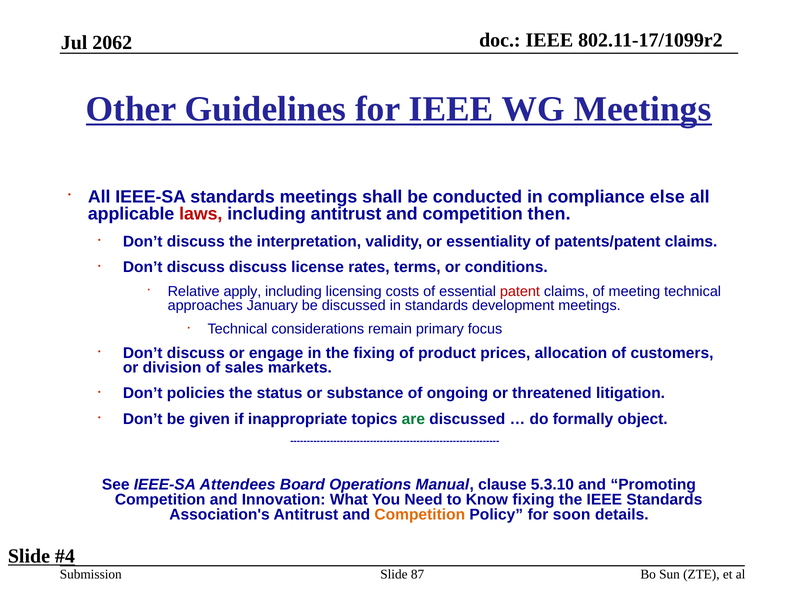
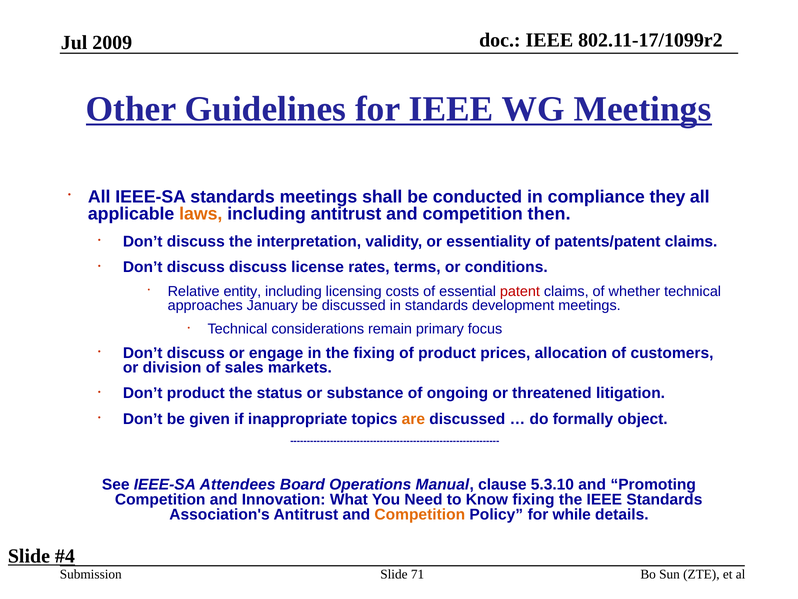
2062: 2062 -> 2009 (112, 43)
else: else -> they (668, 197)
laws colour: red -> orange (201, 214)
apply: apply -> entity (242, 291)
meeting: meeting -> whether (634, 291)
Don’t policies: policies -> product (196, 393)
are colour: green -> orange (413, 419)
soon: soon -> while (572, 514)
87: 87 -> 71 (418, 574)
